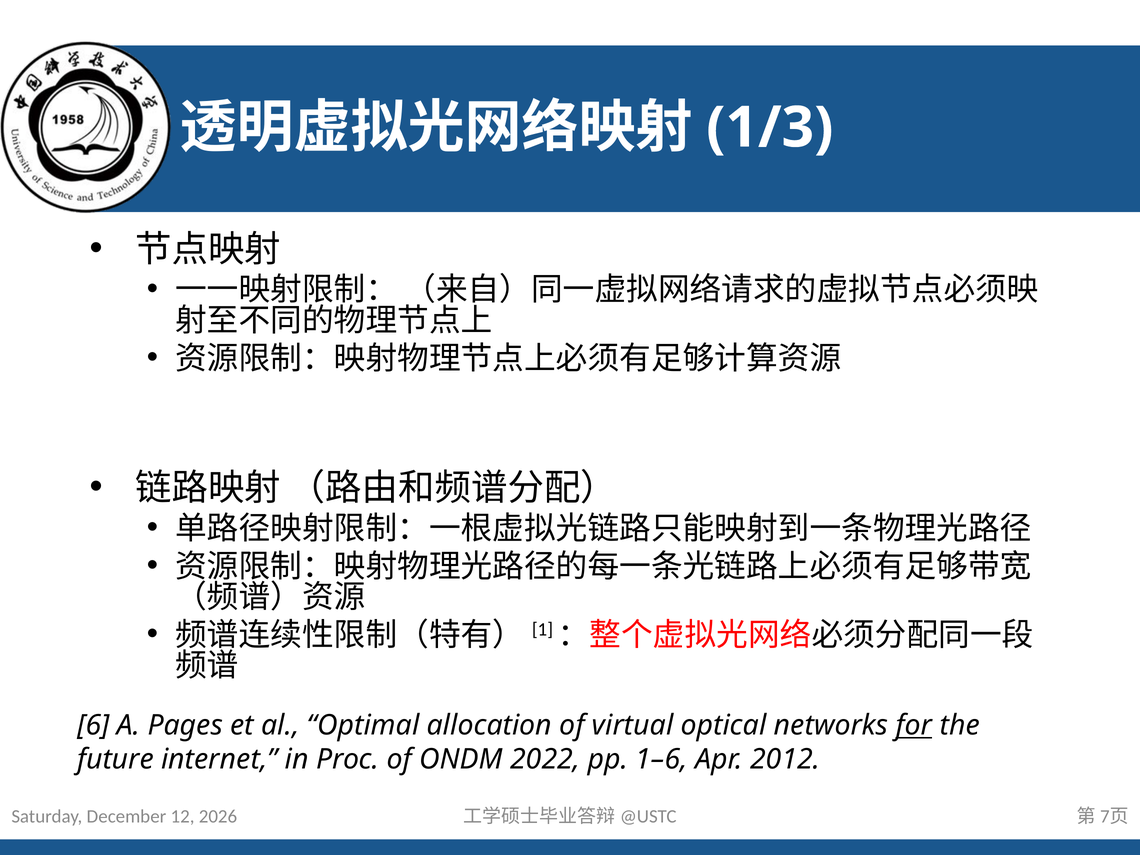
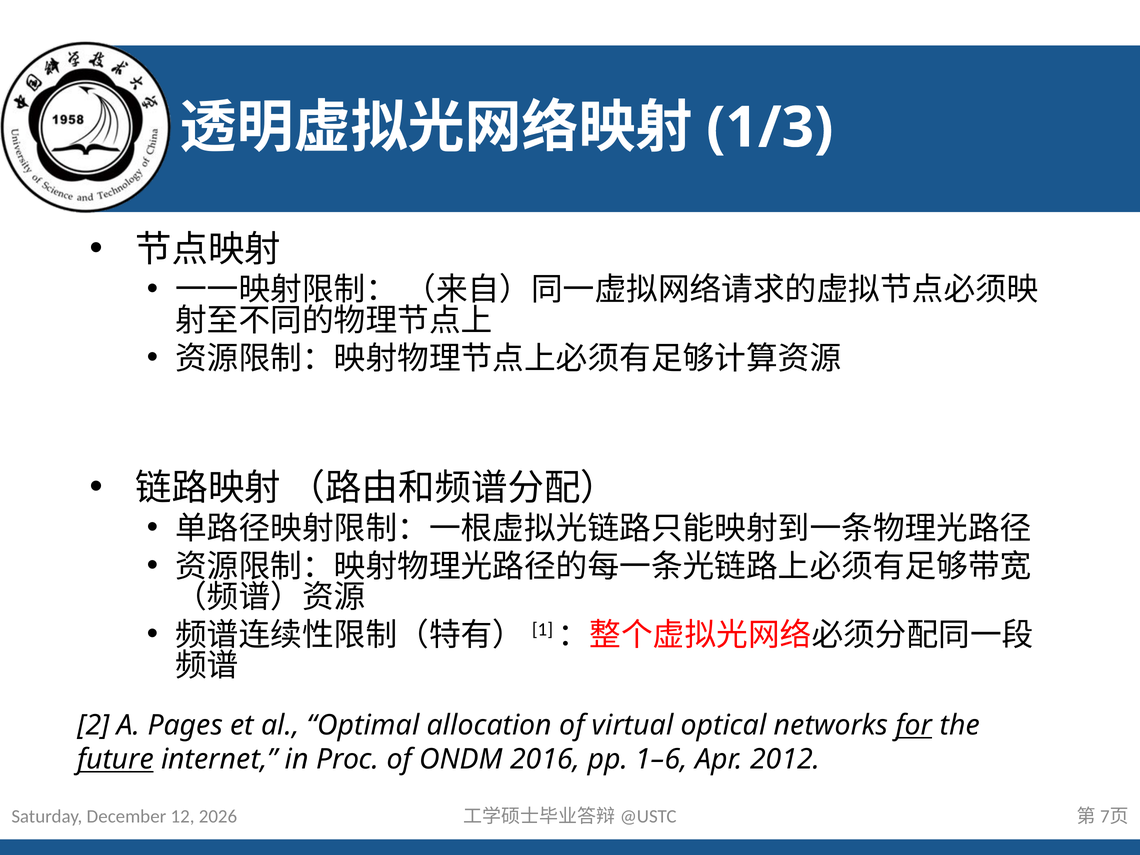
6: 6 -> 2 (93, 725)
future underline: none -> present (116, 760)
2022: 2022 -> 2016 (545, 760)
